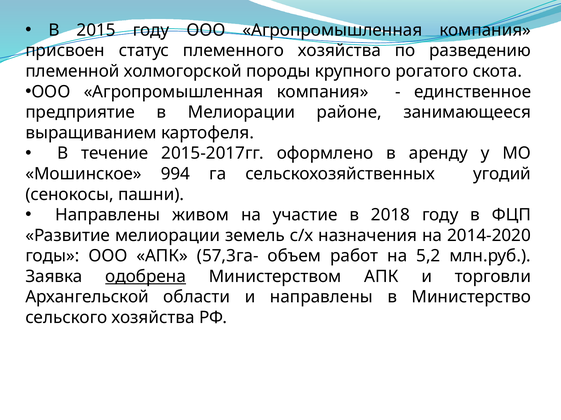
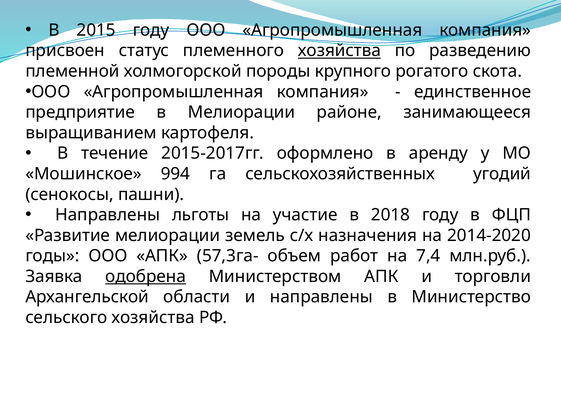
хозяйства underline: none -> present (339, 51)
живом: живом -> льготы (201, 215)
5,2: 5,2 -> 7,4 (428, 256)
